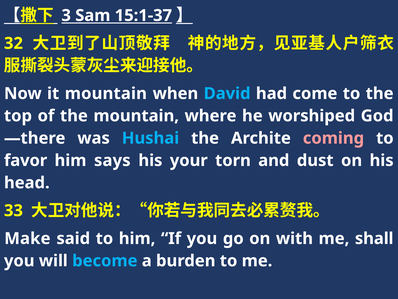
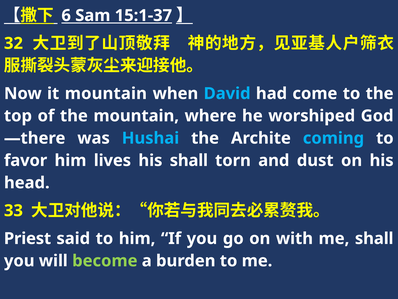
3: 3 -> 6 (66, 15)
coming colour: pink -> light blue (333, 138)
says: says -> lives (112, 160)
his your: your -> shall (189, 160)
Make: Make -> Priest (28, 238)
become colour: light blue -> light green (105, 260)
